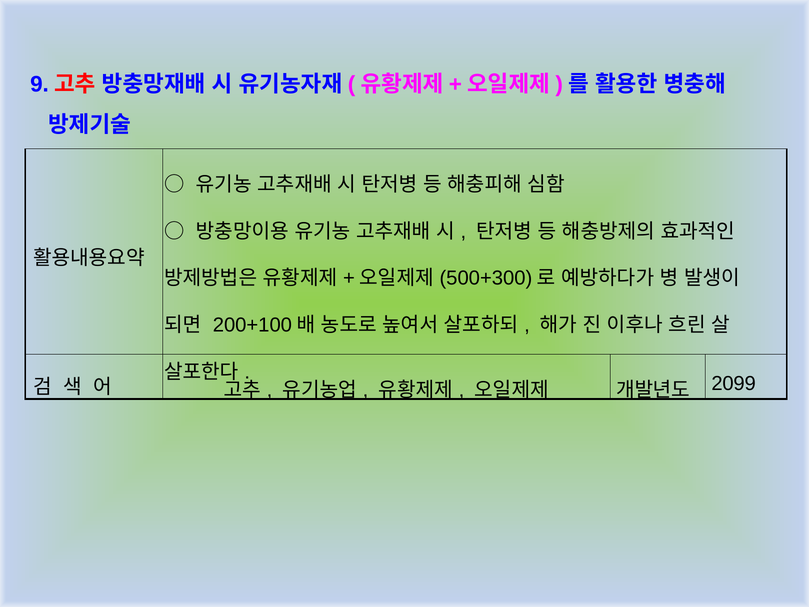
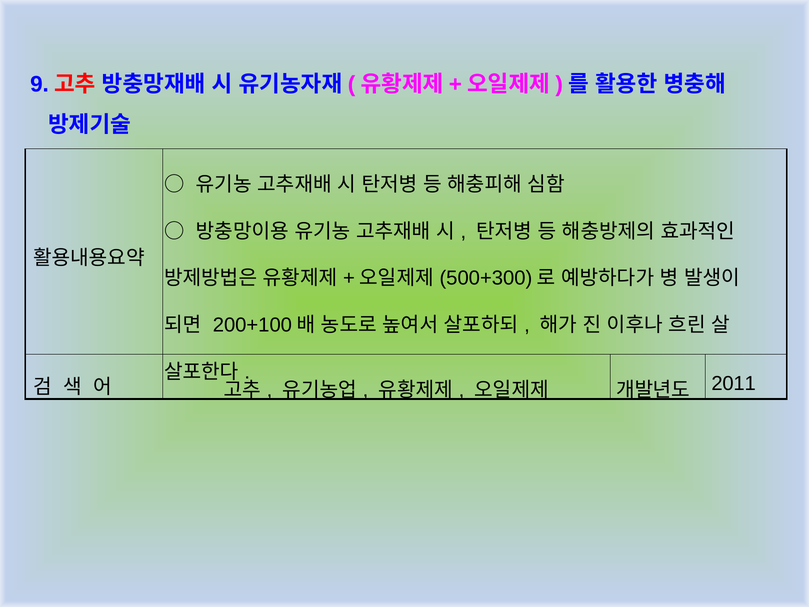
2099: 2099 -> 2011 (734, 384)
